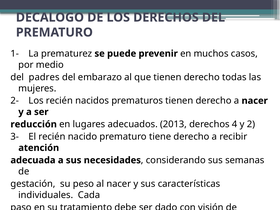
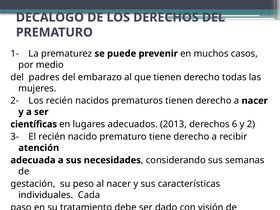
reducción: reducción -> científicas (34, 124)
4: 4 -> 6 (235, 124)
